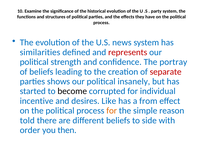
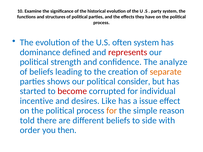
news: news -> often (122, 43)
similarities: similarities -> dominance (40, 52)
portray: portray -> analyze (173, 62)
separate colour: red -> orange (166, 72)
insanely: insanely -> consider (134, 82)
become colour: black -> red (72, 91)
from: from -> issue (148, 101)
